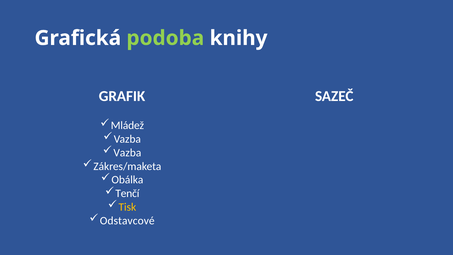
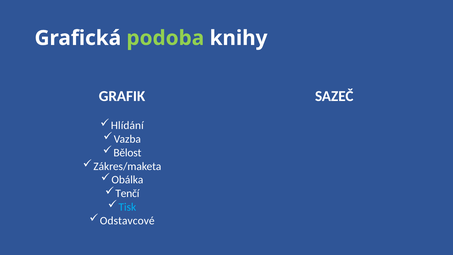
Mládež: Mládež -> Hlídání (127, 125)
Vazba: Vazba -> Bělost (127, 153)
Tisk colour: yellow -> light blue (127, 207)
